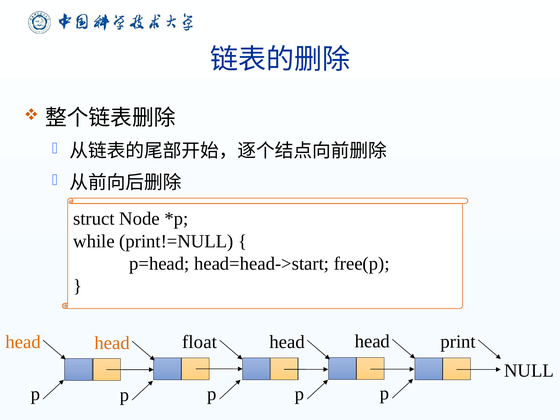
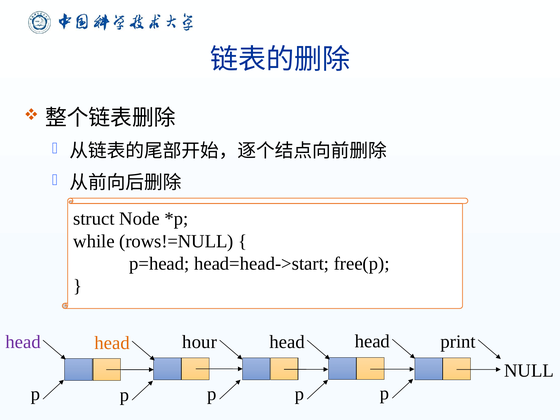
print!=NULL: print!=NULL -> rows!=NULL (176, 241)
head colour: orange -> purple (23, 342)
float: float -> hour (200, 342)
